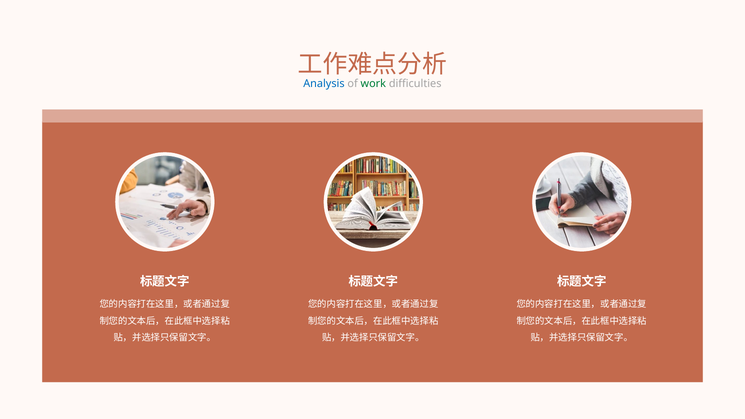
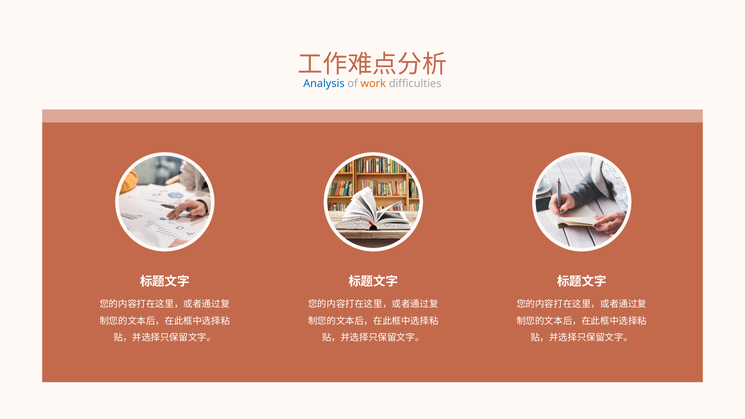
work colour: green -> orange (373, 84)
